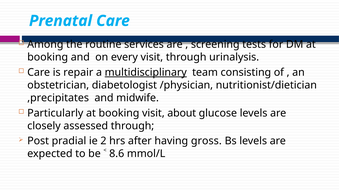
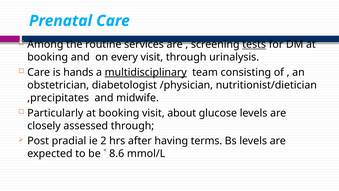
tests underline: none -> present (254, 44)
repair: repair -> hands (78, 72)
gross: gross -> terms (206, 141)
